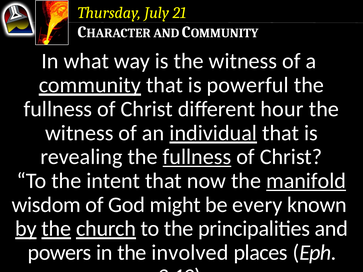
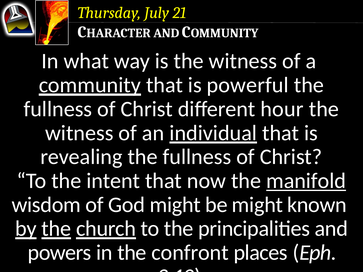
fullness underline: present -> none (197, 157)
be every: every -> might (257, 205)
involved: involved -> confront (190, 253)
